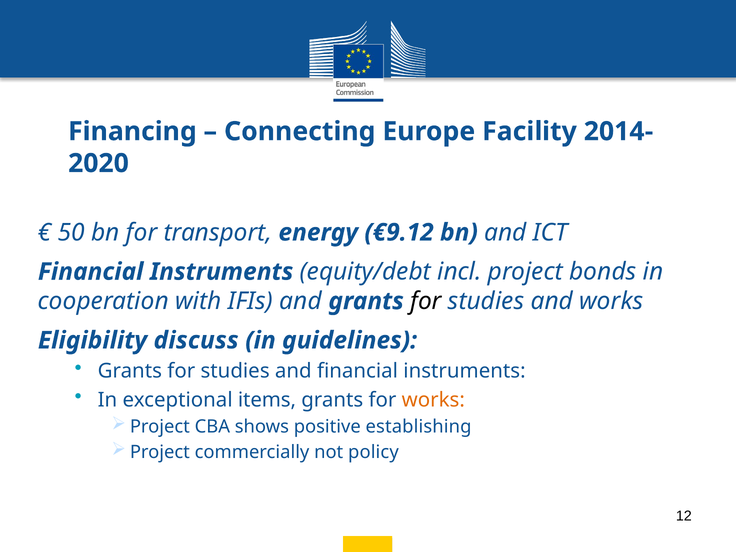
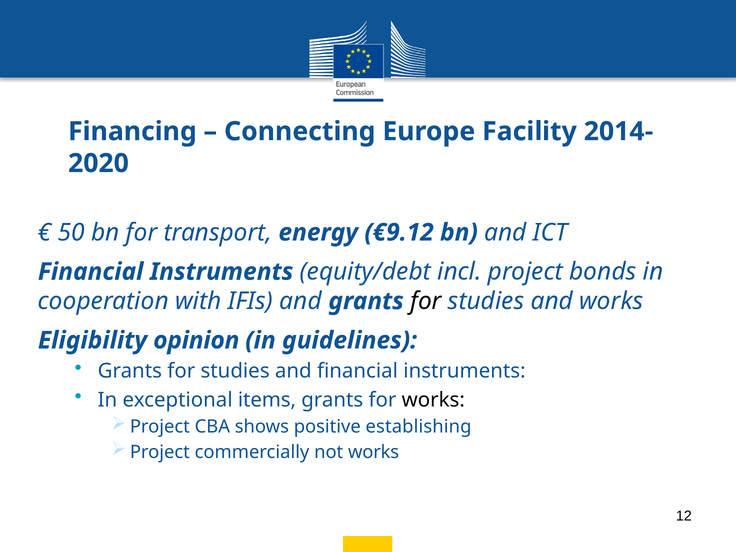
discuss: discuss -> opinion (196, 340)
works colour: orange -> black (433, 400)
not policy: policy -> works (374, 452)
